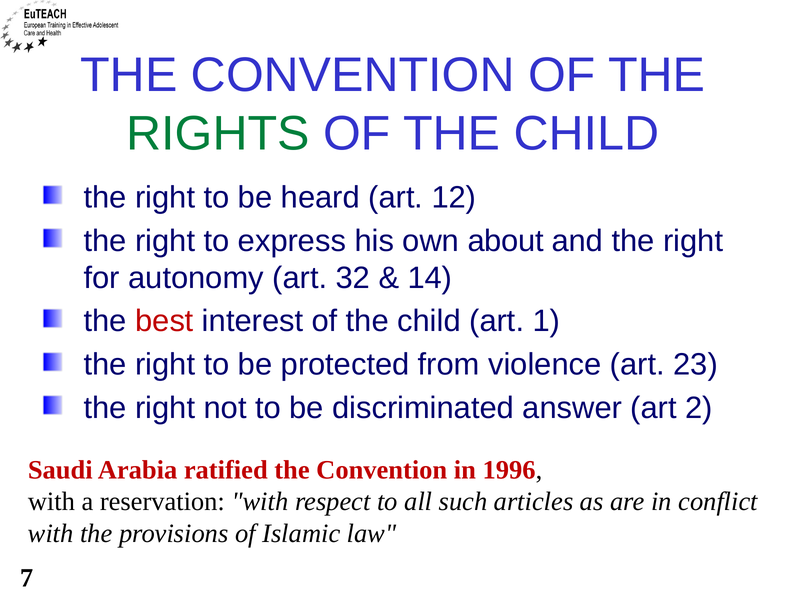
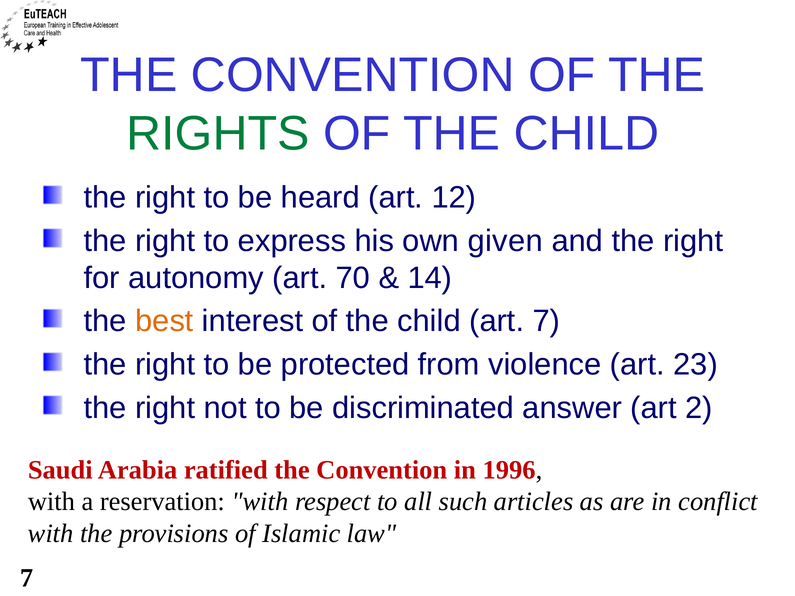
about: about -> given (505, 241)
32: 32 -> 70 (353, 278)
best colour: red -> orange (164, 321)
art 1: 1 -> 7 (546, 321)
